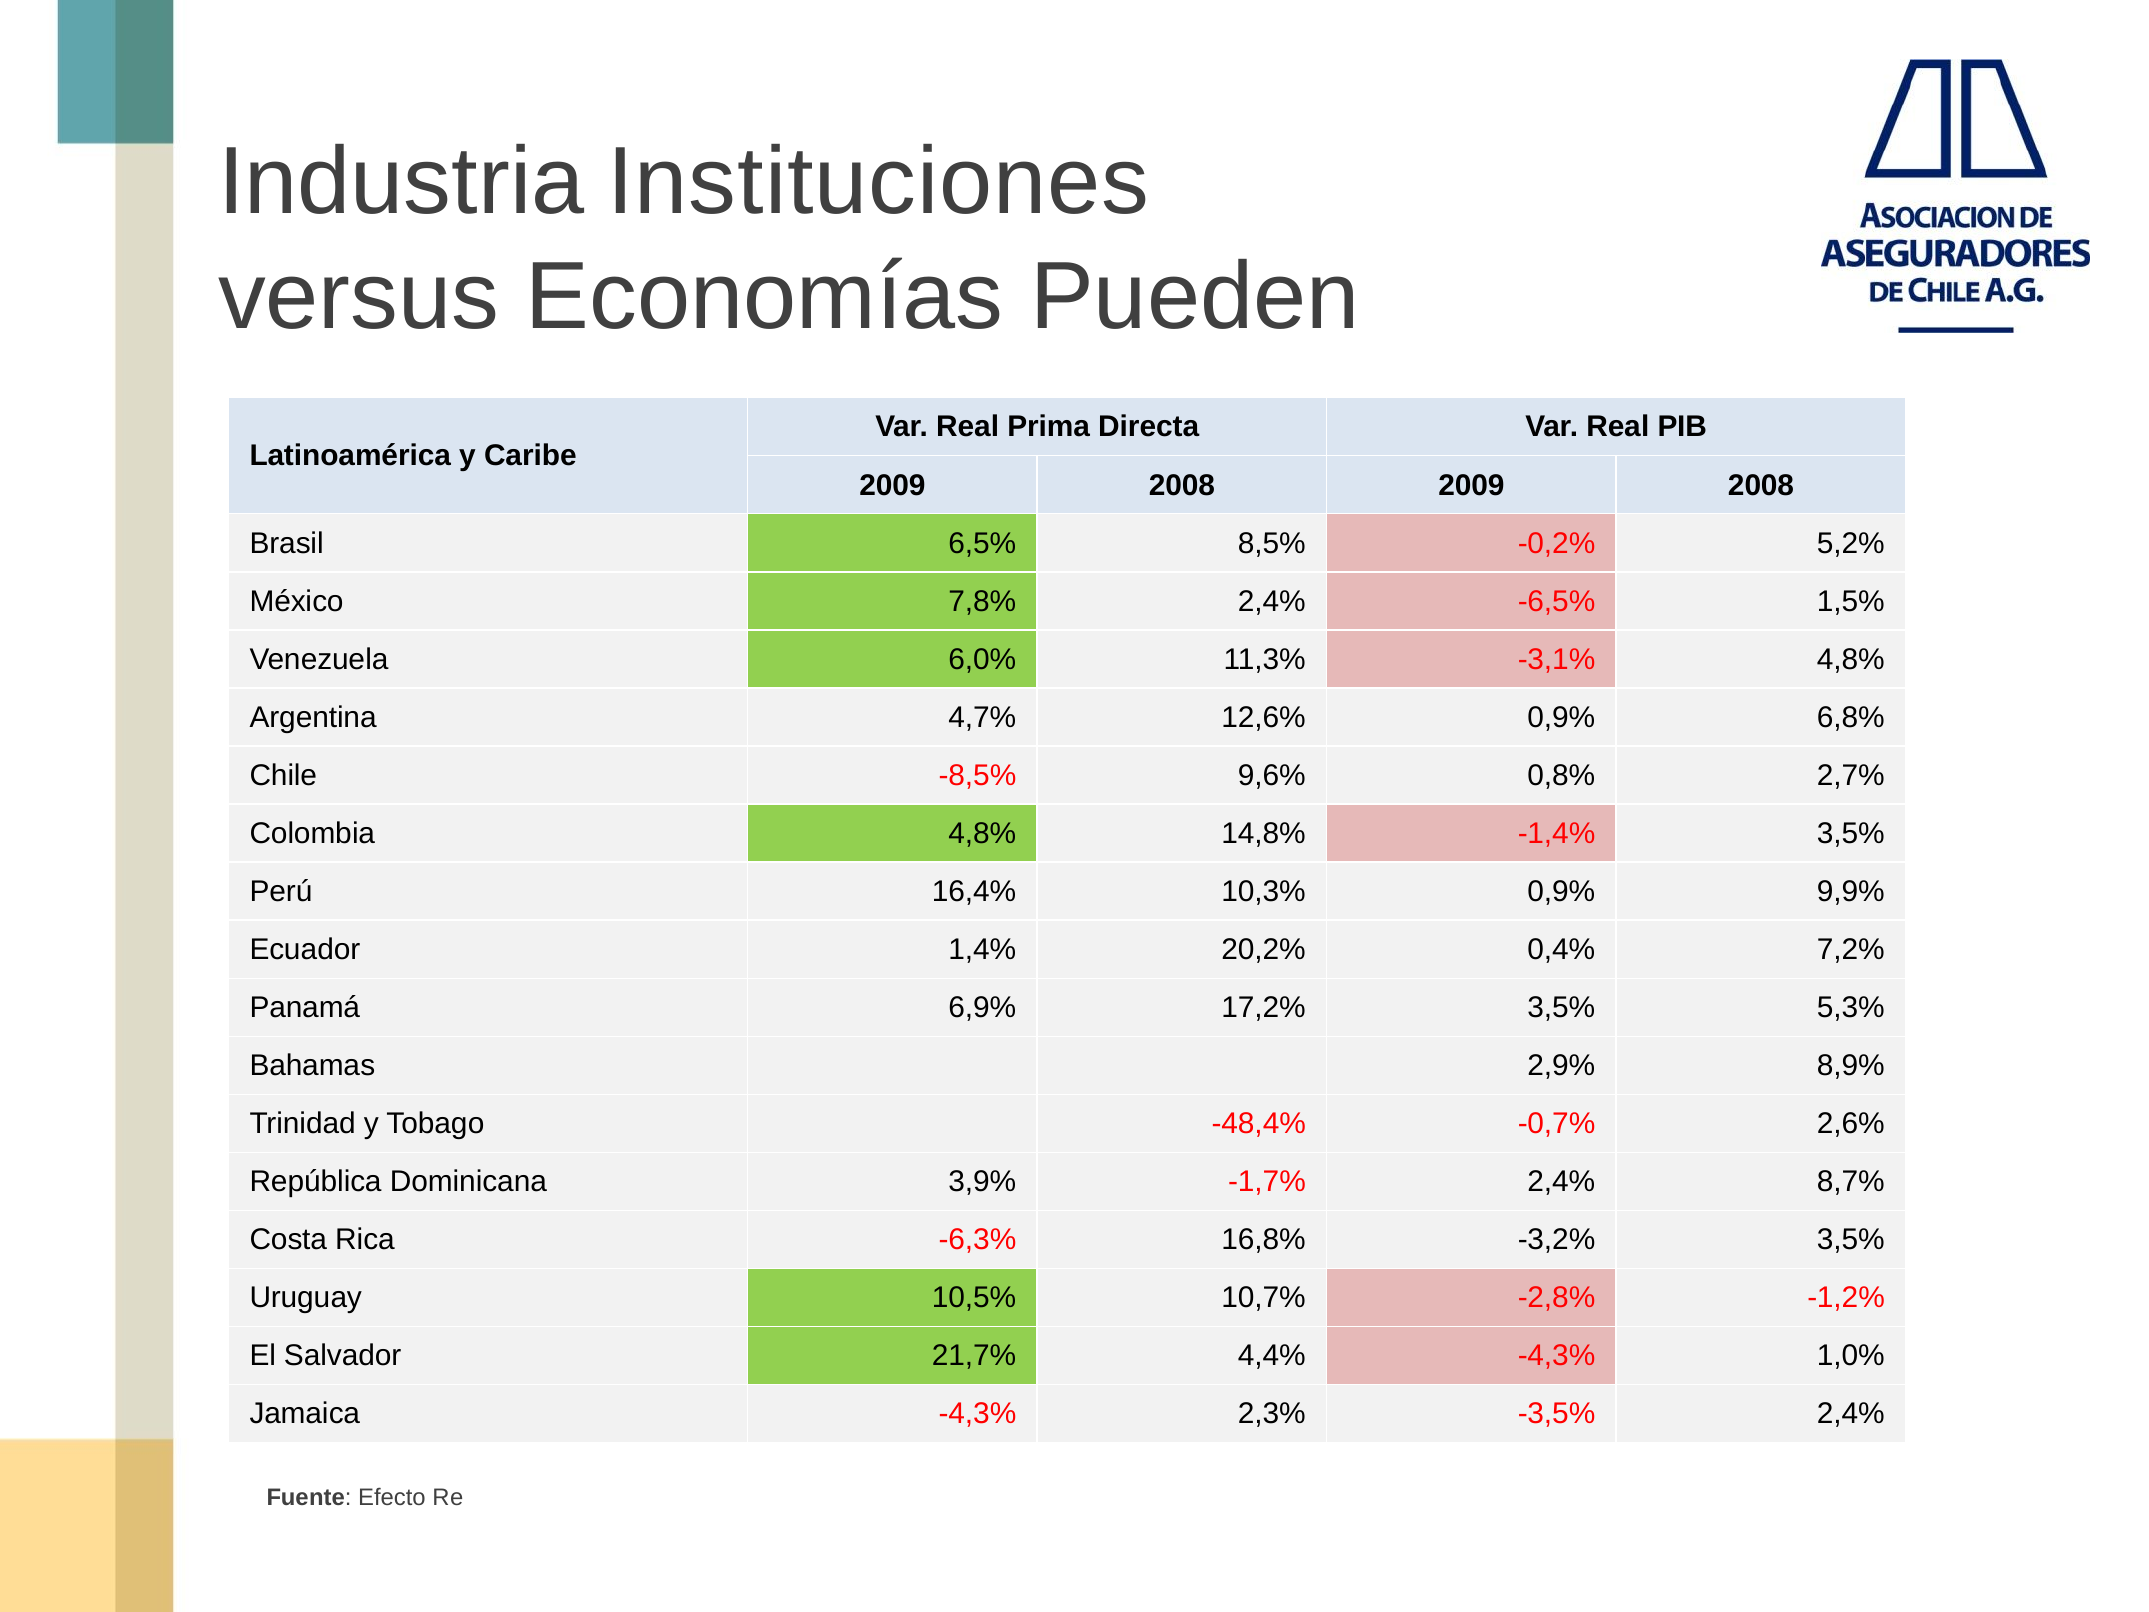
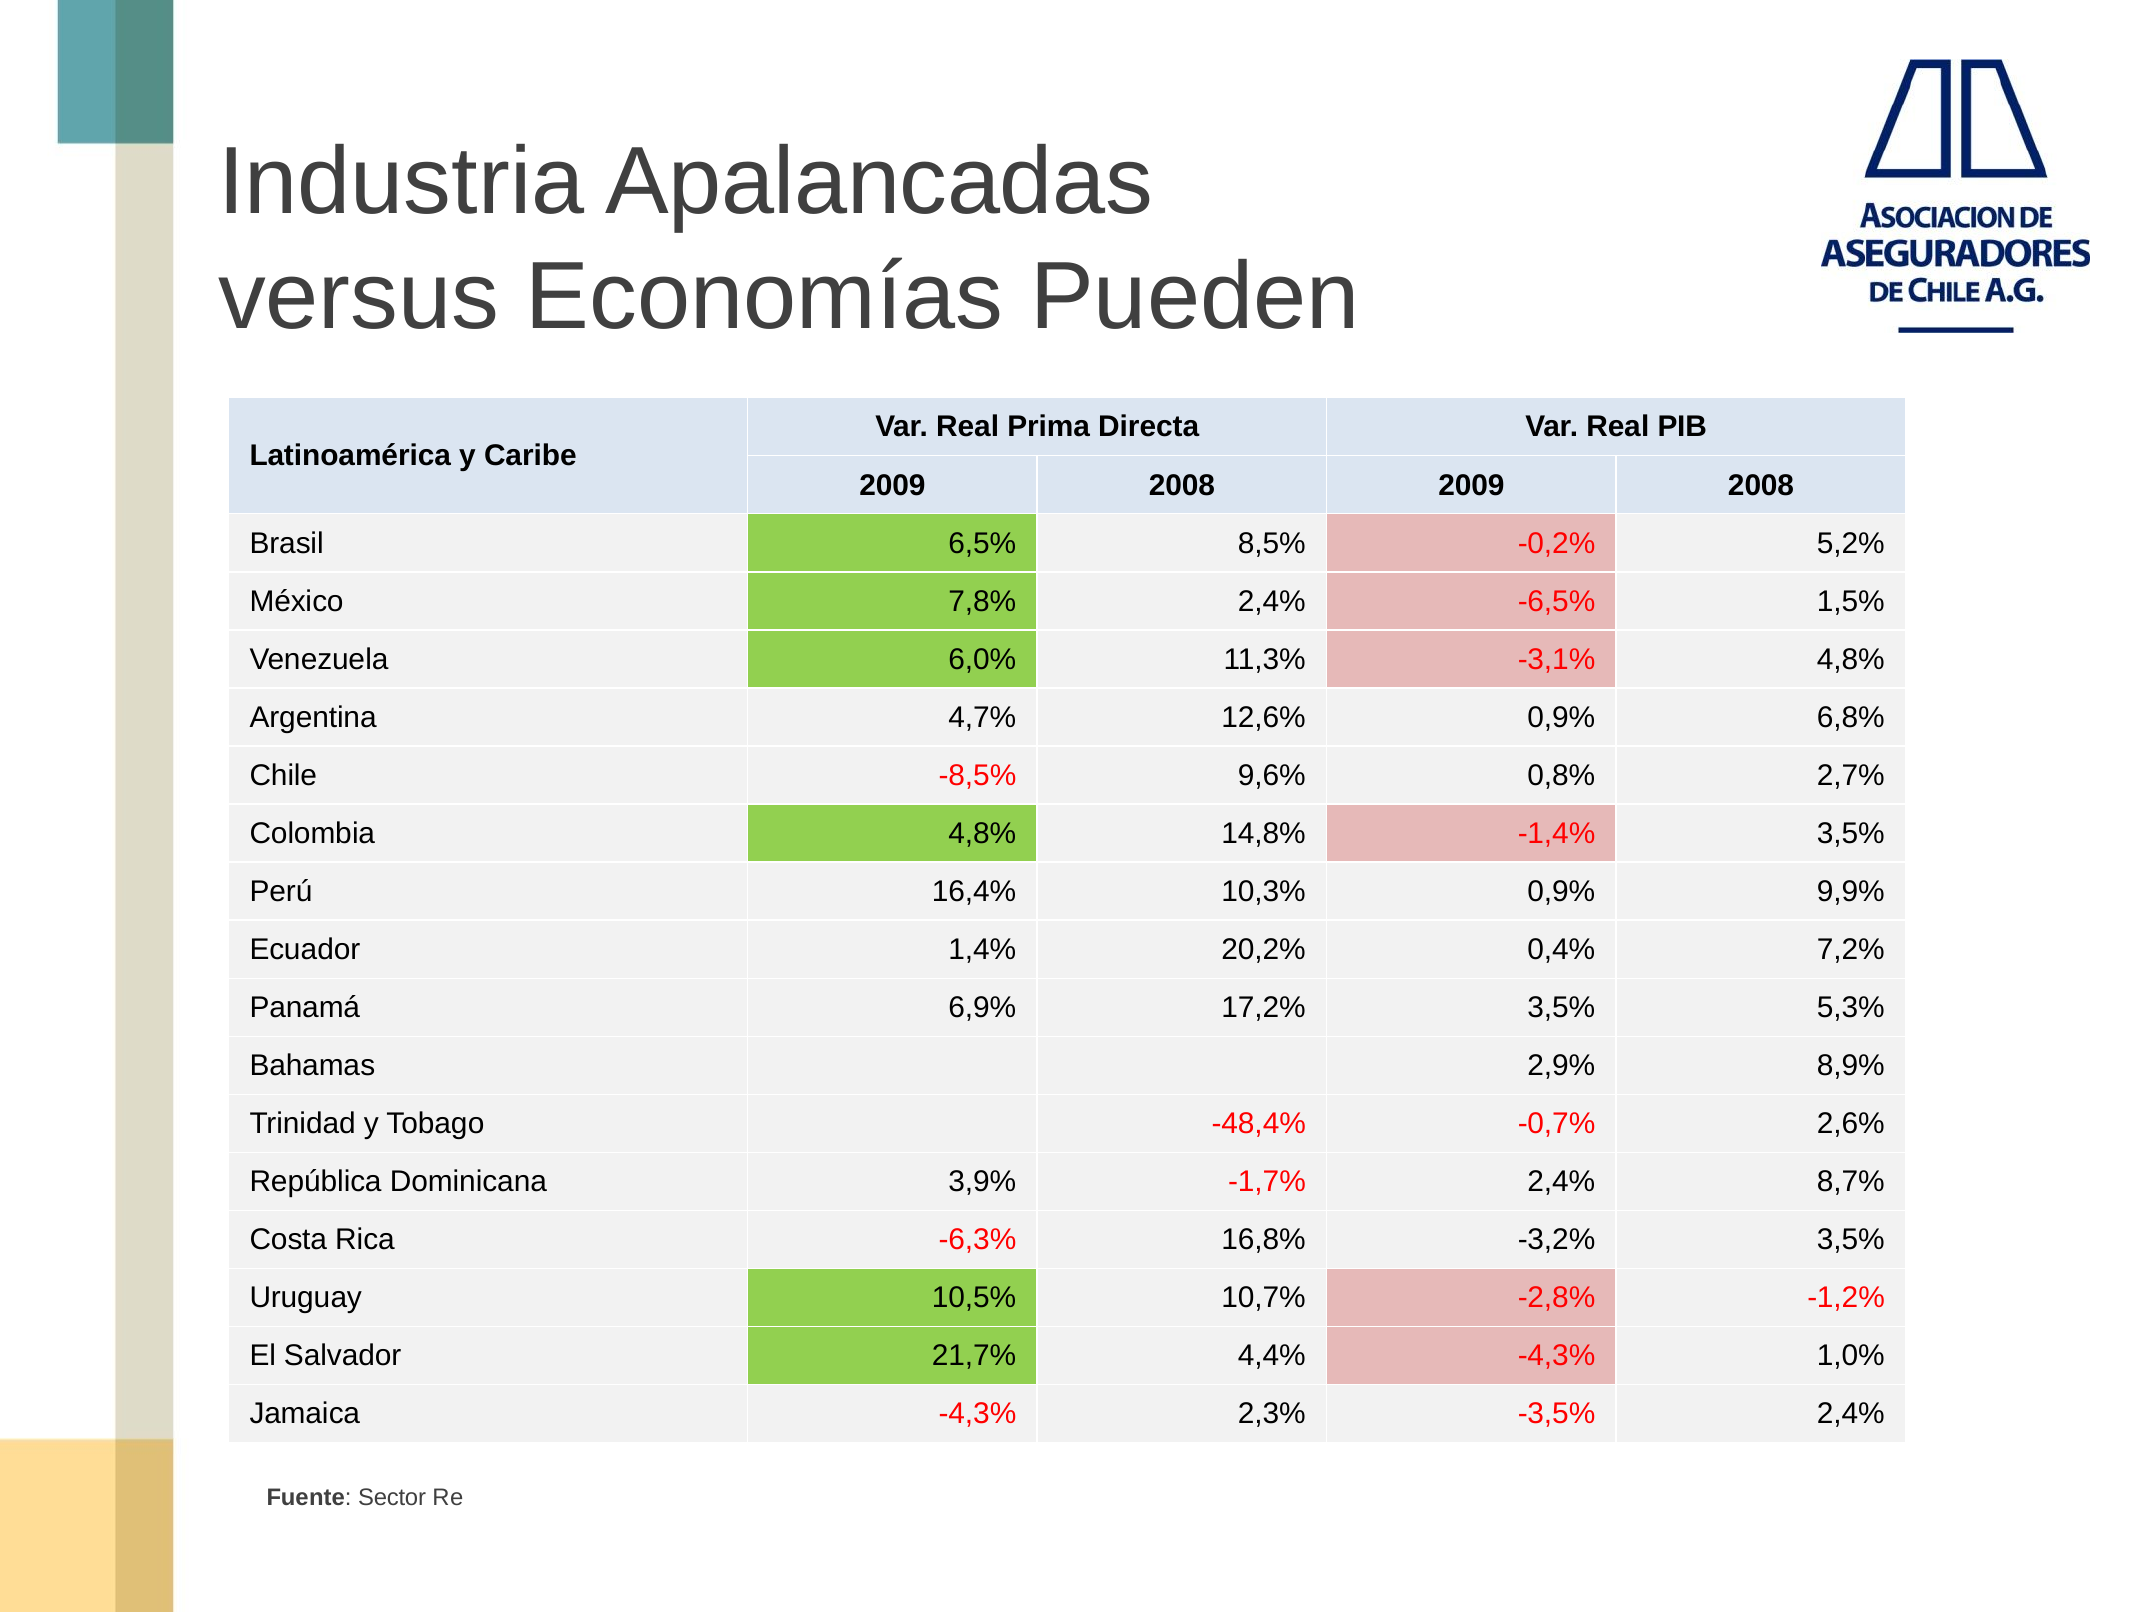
Instituciones: Instituciones -> Apalancadas (879, 182)
Efecto: Efecto -> Sector (392, 1498)
